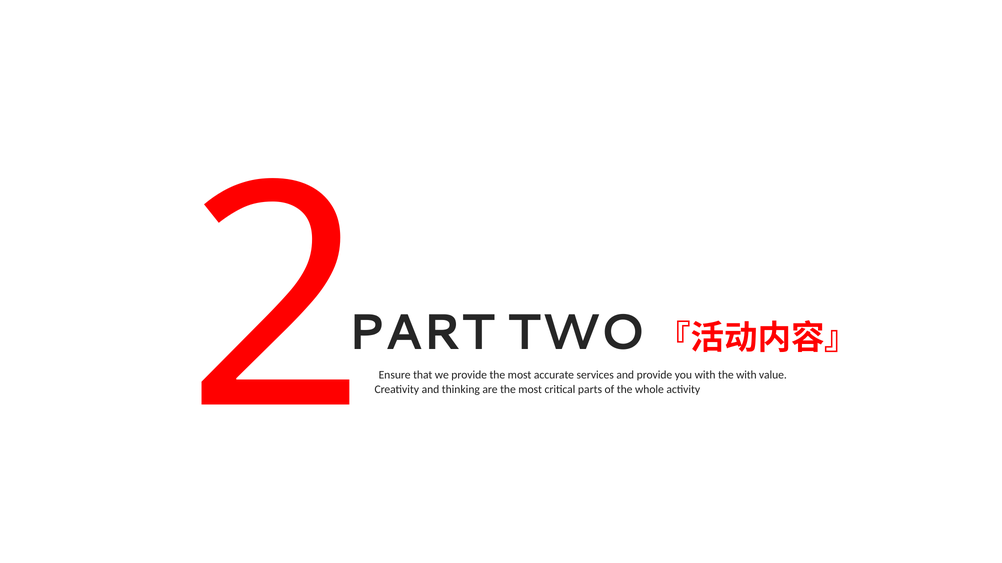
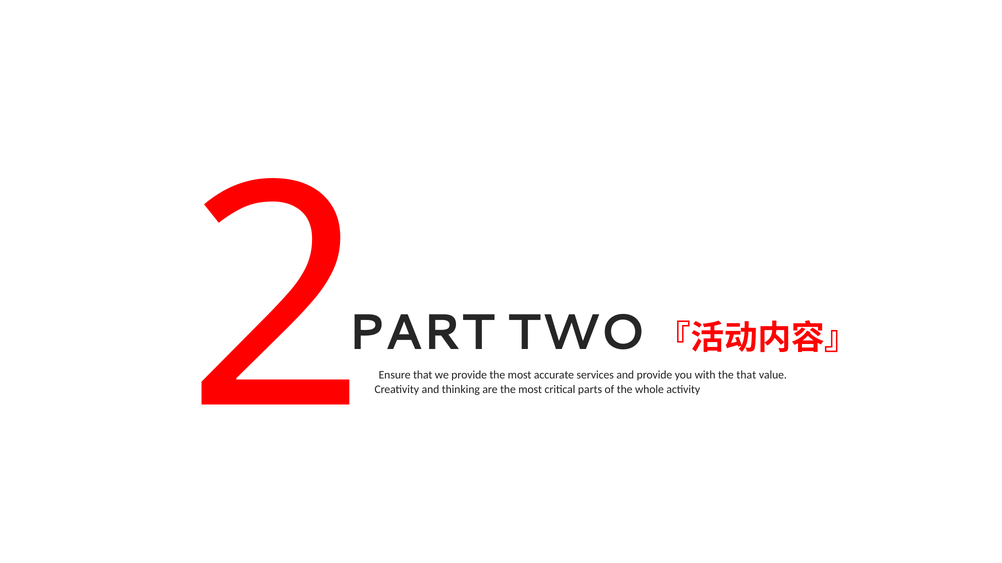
the with: with -> that (746, 375)
